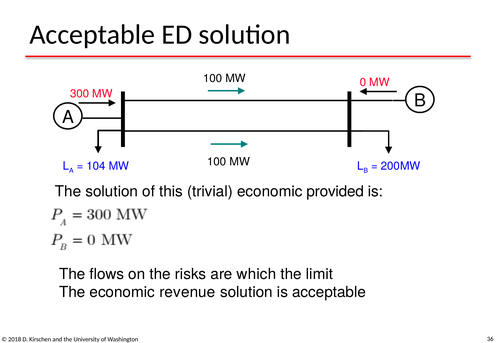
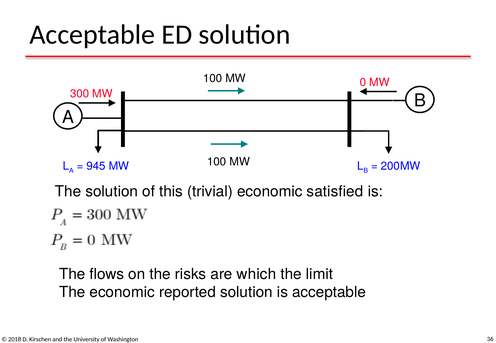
104: 104 -> 945 (96, 166)
provided: provided -> satisfied (335, 192)
revenue: revenue -> reported (187, 293)
